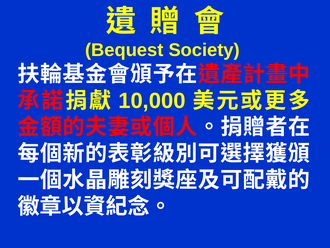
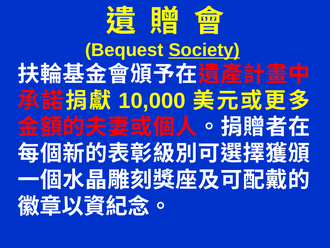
Society underline: none -> present (204, 50)
